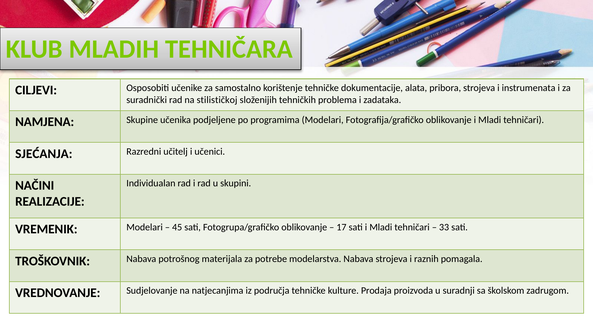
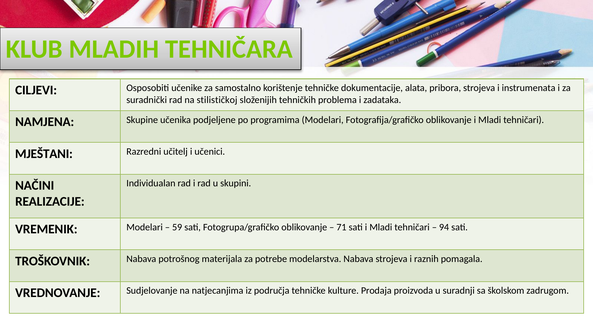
SJEĆANJA: SJEĆANJA -> MJEŠTANI (44, 153)
45: 45 -> 59 (177, 227)
17: 17 -> 71 (341, 227)
33: 33 -> 94 (444, 227)
